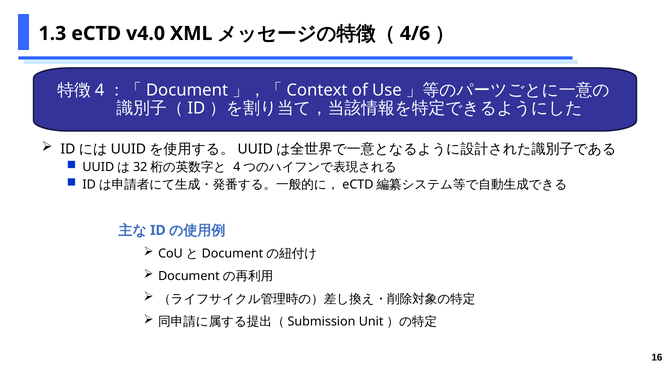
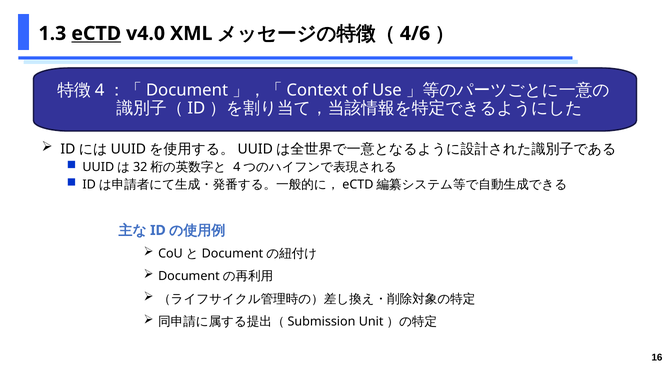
eCTD underline: none -> present (96, 33)
